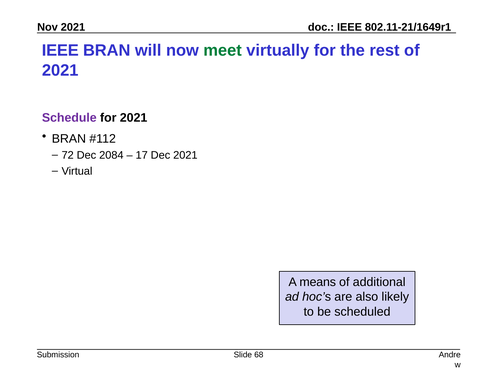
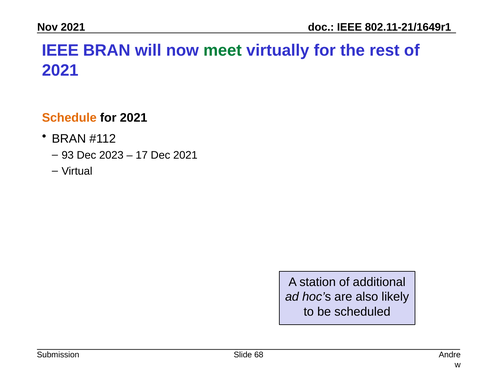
Schedule colour: purple -> orange (69, 118)
72: 72 -> 93 (68, 155)
2084: 2084 -> 2023 (111, 155)
means: means -> station (318, 282)
